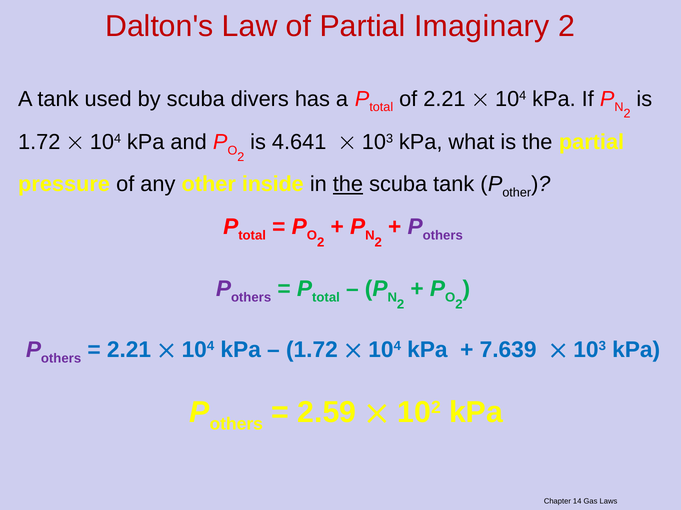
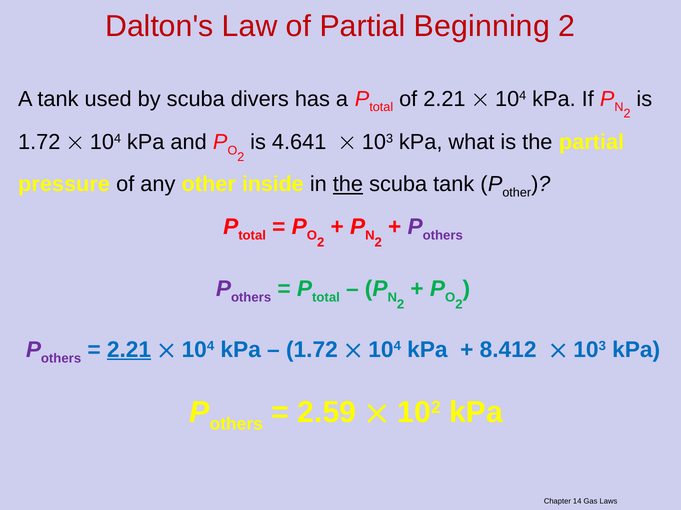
Imaginary: Imaginary -> Beginning (482, 26)
2.21 underline: none -> present (129, 350)
7.639: 7.639 -> 8.412 (508, 350)
